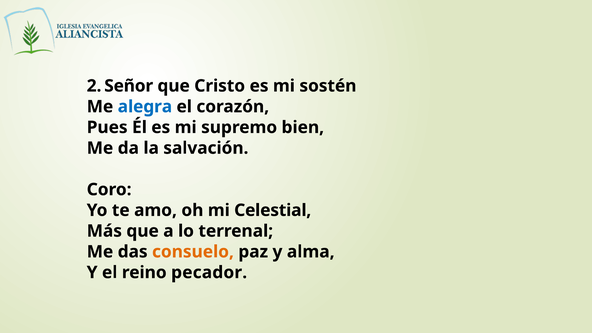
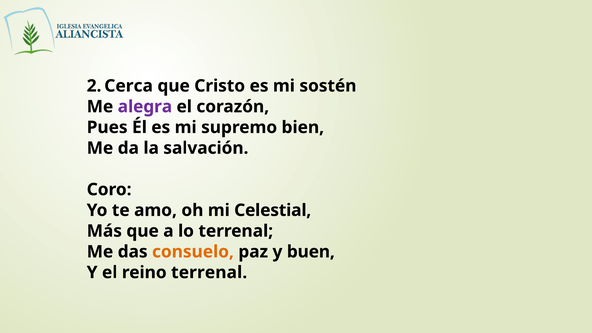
Señor: Señor -> Cerca (129, 86)
alegra colour: blue -> purple (145, 107)
alma: alma -> buen (311, 252)
reino pecador: pecador -> terrenal (209, 272)
